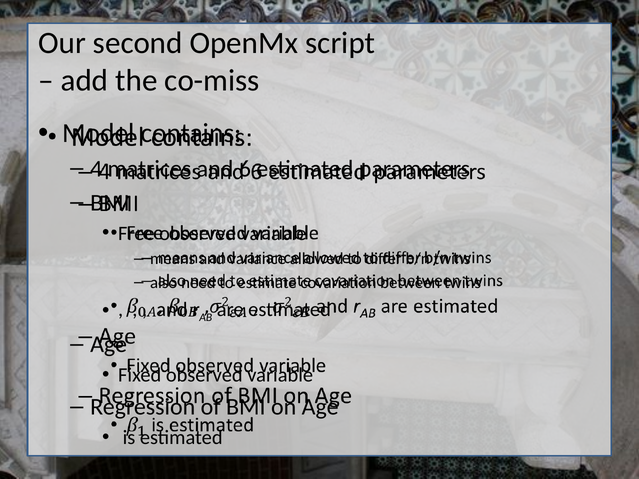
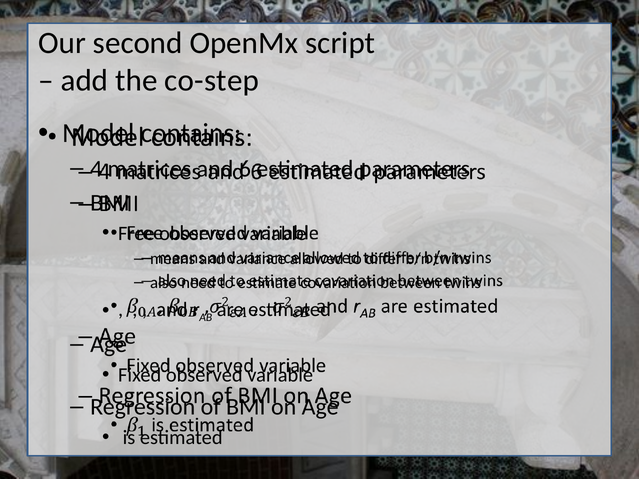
co-miss: co-miss -> co-step (212, 80)
